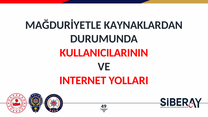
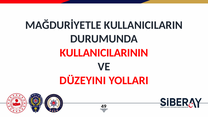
KAYNAKLARDAN: KAYNAKLARDAN -> KULLANICILARIN (143, 25)
INTERNET: INTERNET -> DÜZEYINI (83, 80)
